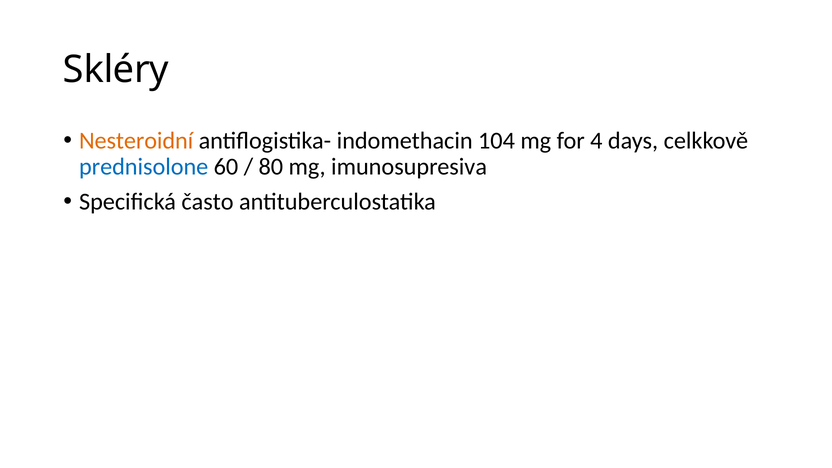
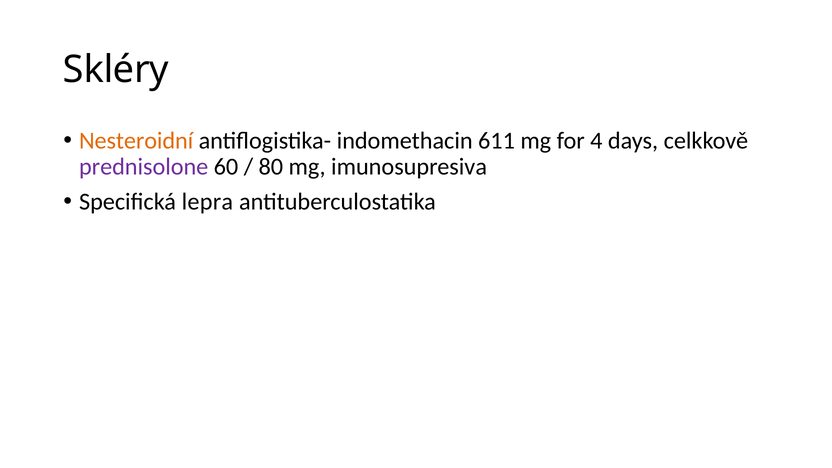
104: 104 -> 611 (497, 141)
prednisolone colour: blue -> purple (144, 167)
často: často -> lepra (207, 202)
